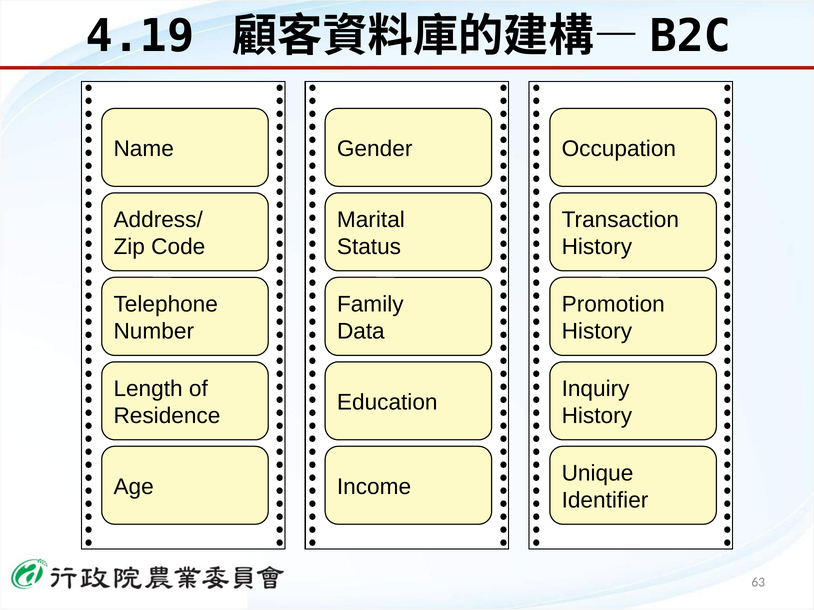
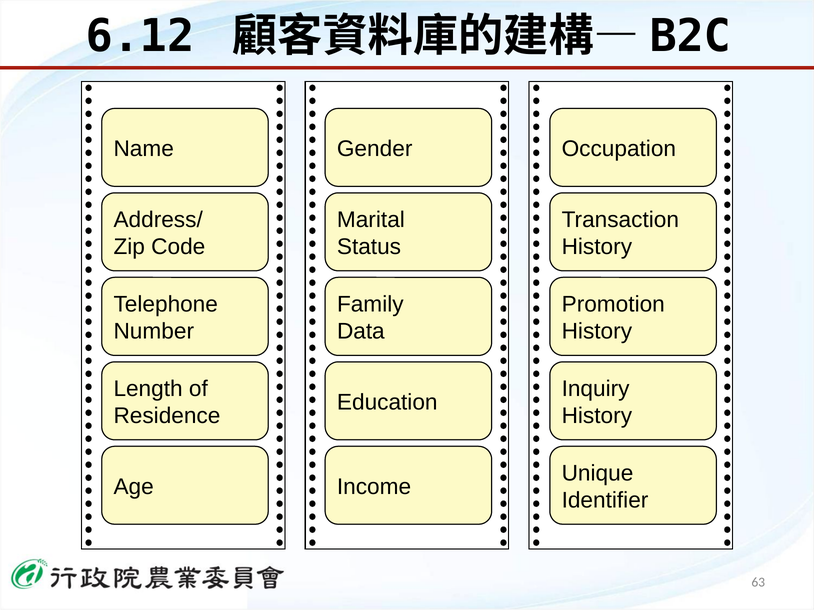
4.19: 4.19 -> 6.12 (140, 36)
